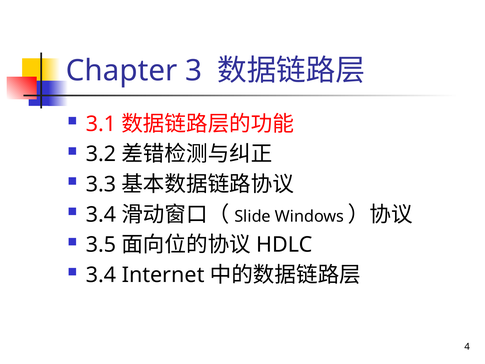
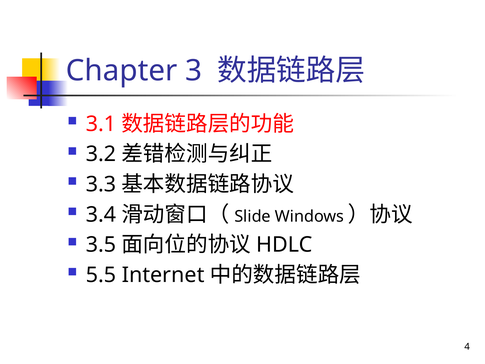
3.4: 3.4 -> 5.5 (101, 275)
